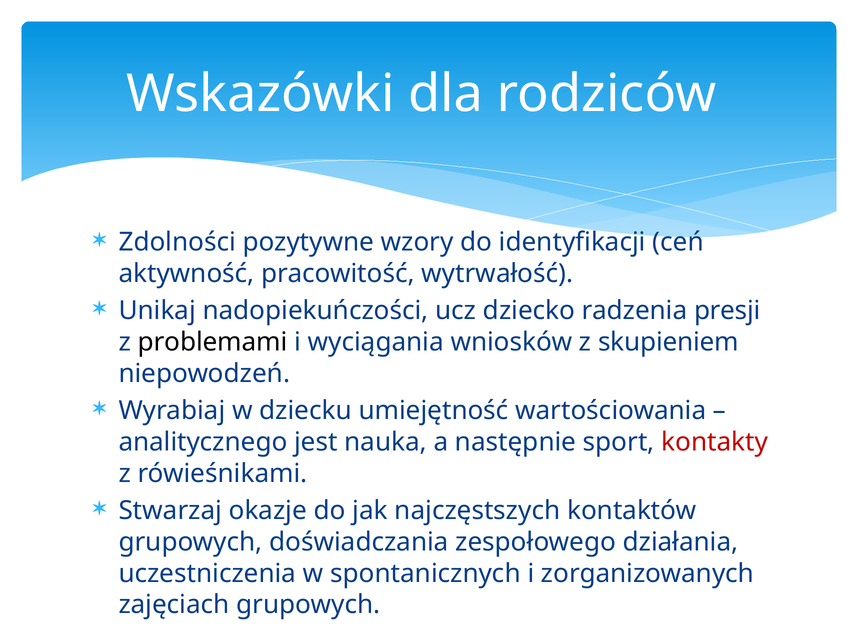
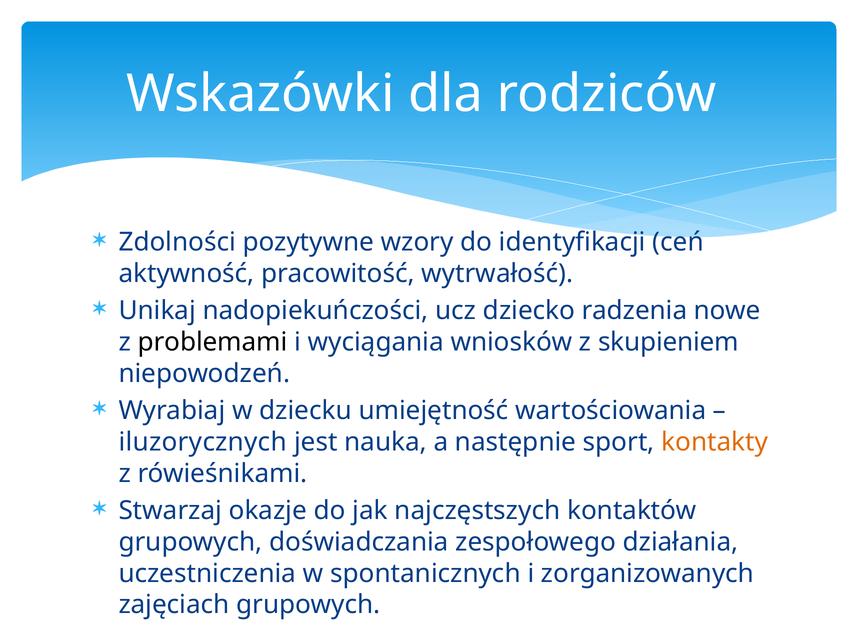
presji: presji -> nowe (727, 311)
analitycznego: analitycznego -> iluzorycznych (203, 442)
kontakty colour: red -> orange (715, 442)
